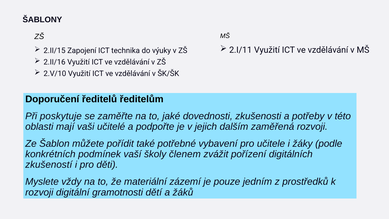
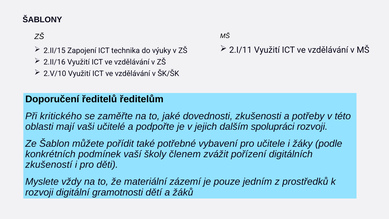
poskytuje: poskytuje -> kritického (61, 116)
zaměřená: zaměřená -> spolupráci (273, 127)
